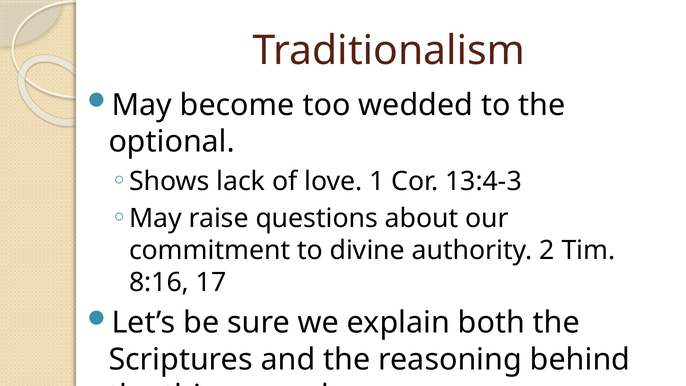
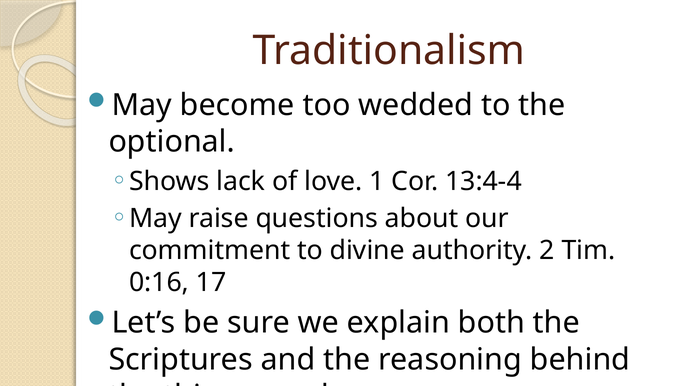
13:4-3: 13:4-3 -> 13:4-4 (483, 181)
8:16: 8:16 -> 0:16 (159, 282)
